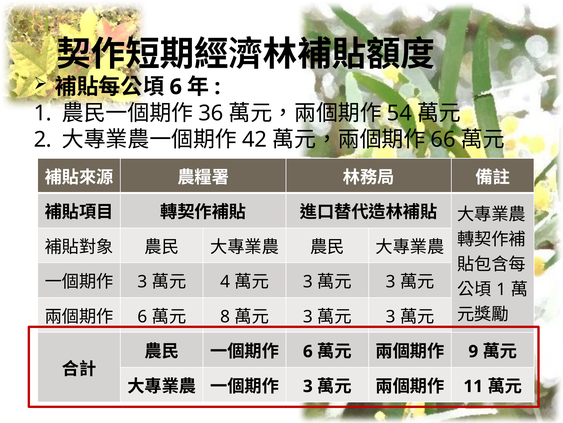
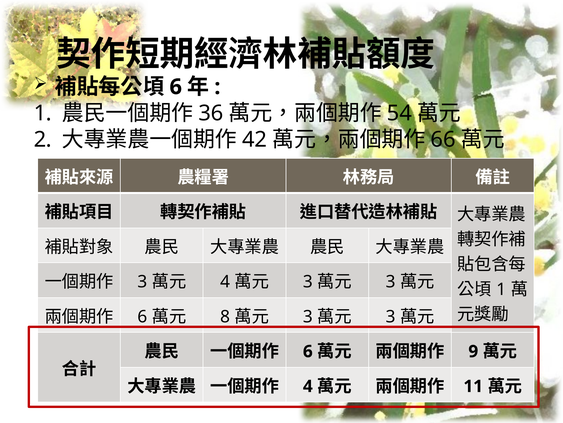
3: 3 -> 4 (308, 386)
